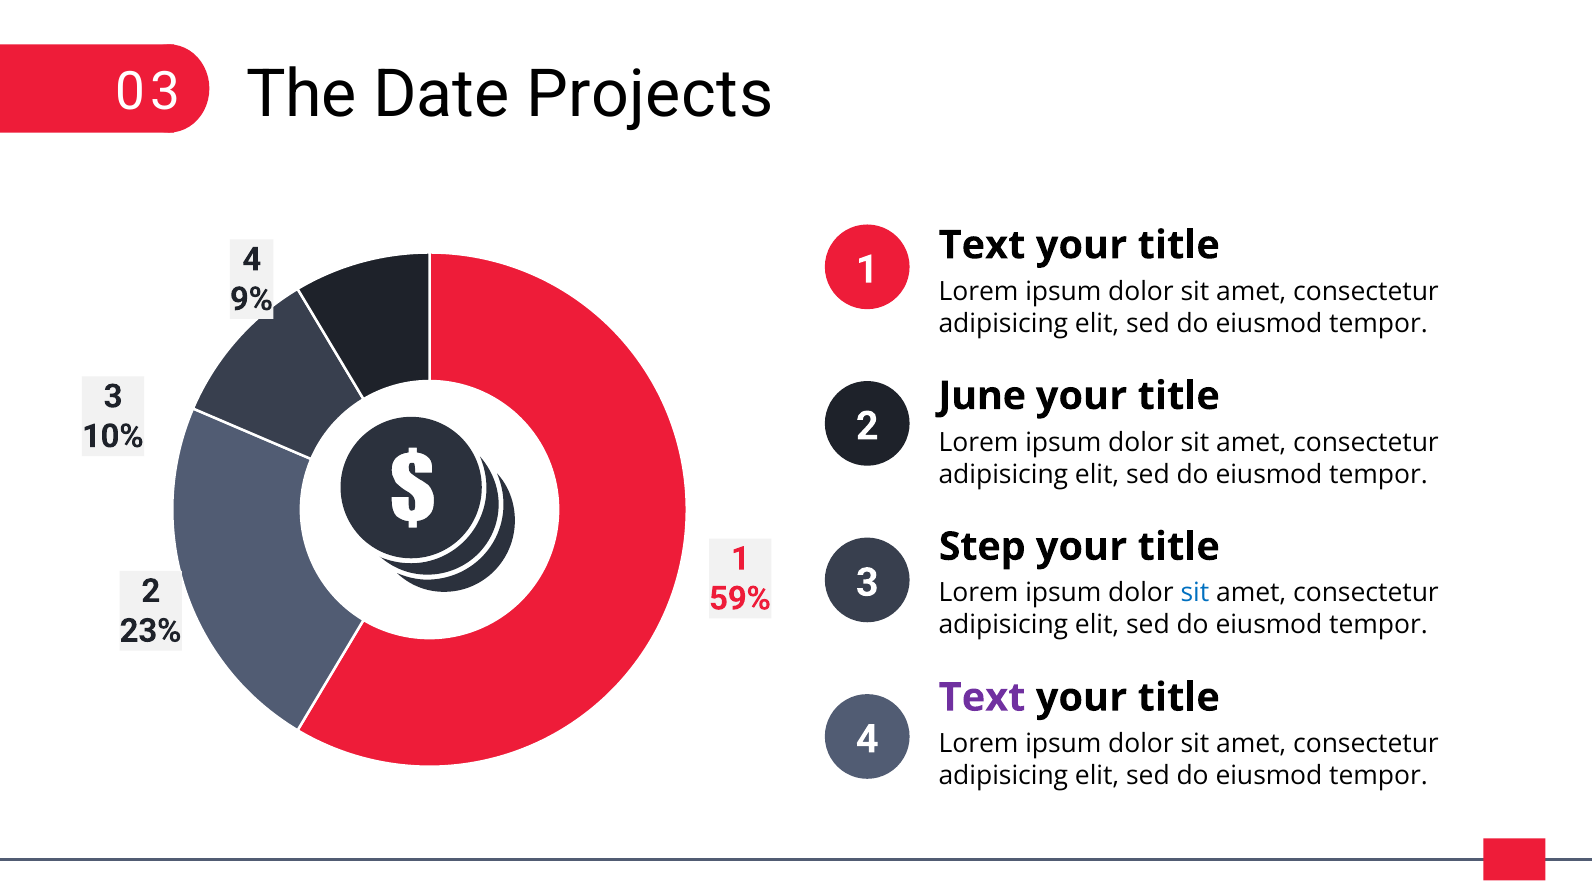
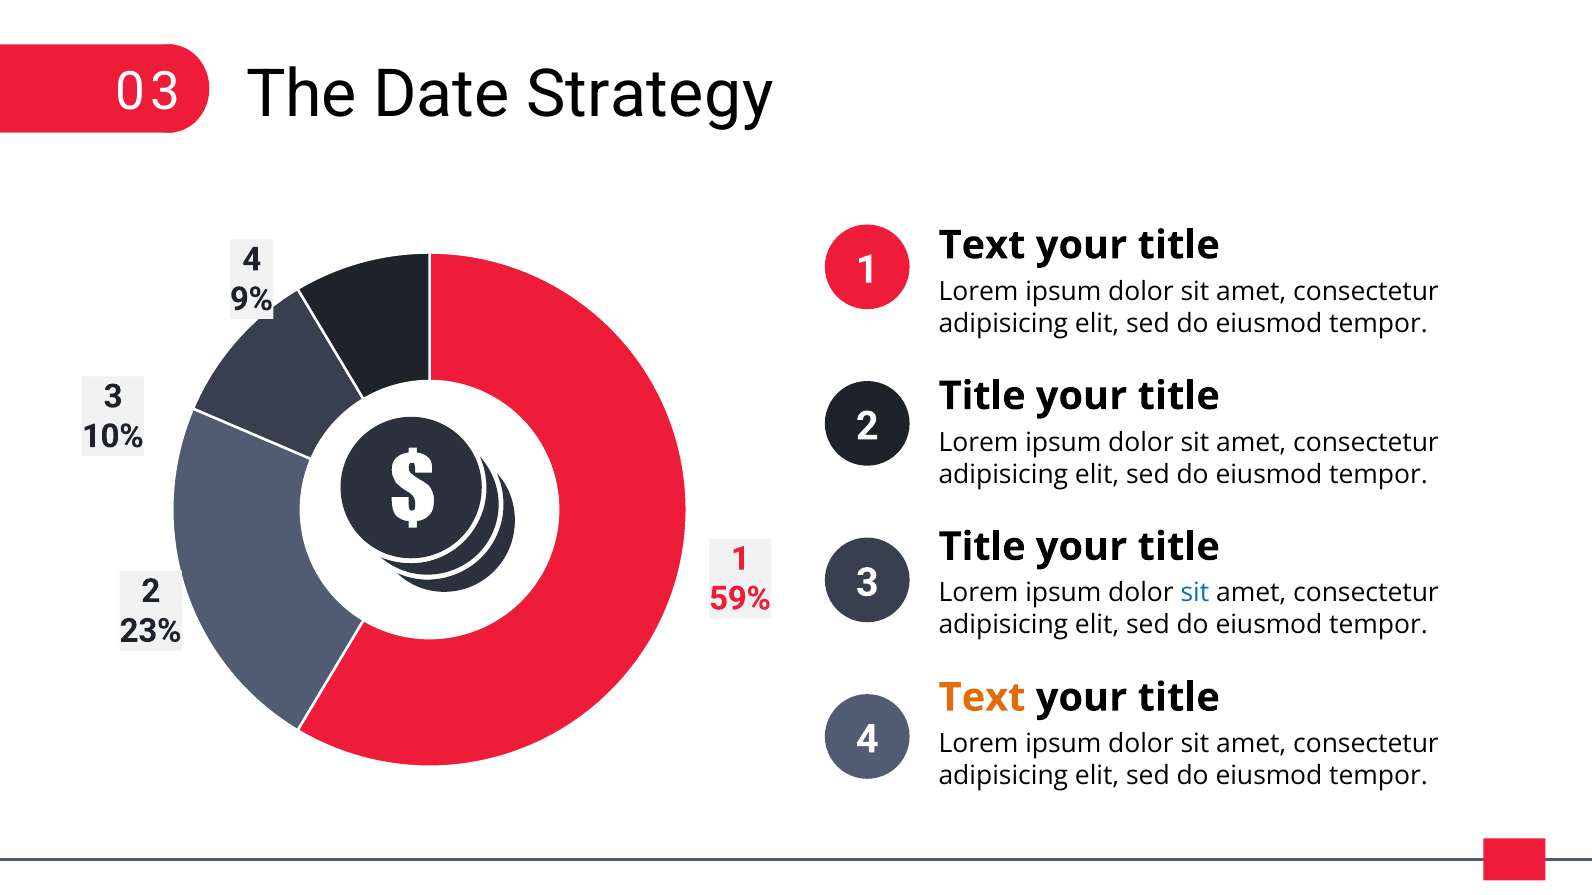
Projects: Projects -> Strategy (650, 95)
June: June -> Title (982, 396)
Step: Step -> Title (982, 547)
Text colour: purple -> orange (982, 698)
